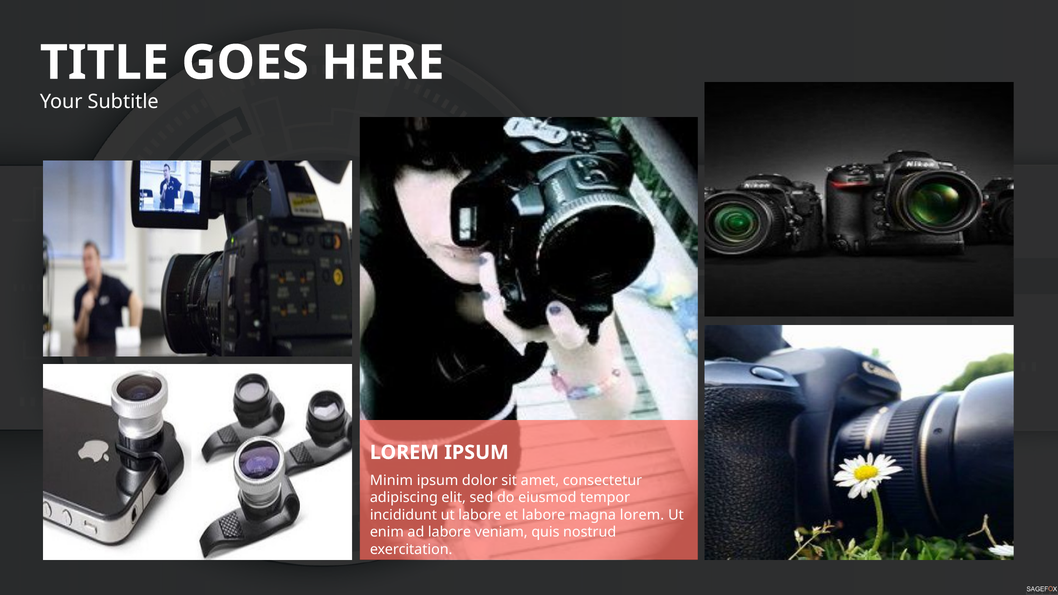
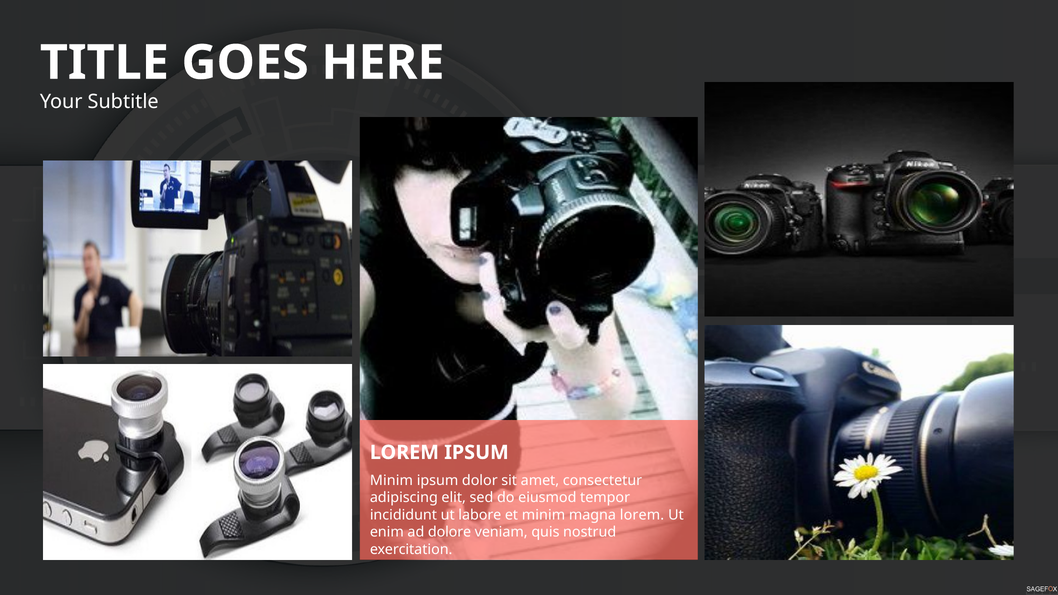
et labore: labore -> minim (544, 515)
ad labore: labore -> dolore (450, 532)
